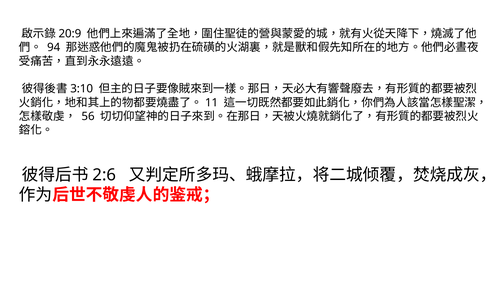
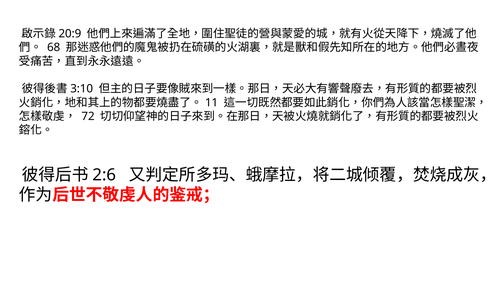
94: 94 -> 68 (54, 47)
56: 56 -> 72 (88, 116)
